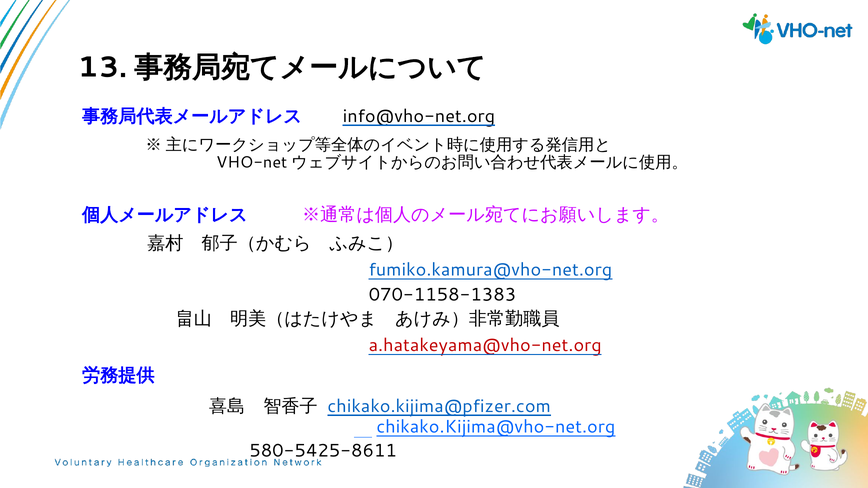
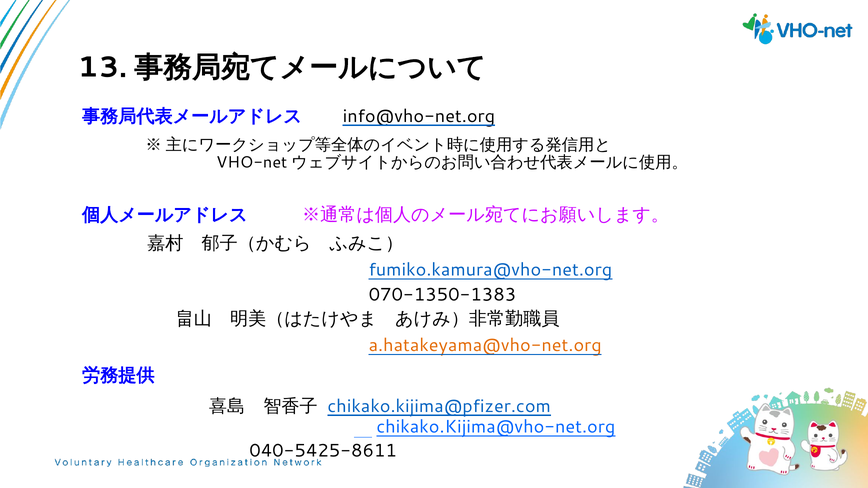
070-1158-1383: 070-1158-1383 -> 070-1350-1383 (442, 295)
a.hatakeyama@vho-net.org colour: red -> orange (485, 346)
580-5425-8611: 580-5425-8611 -> 040-5425-8611 (323, 451)
